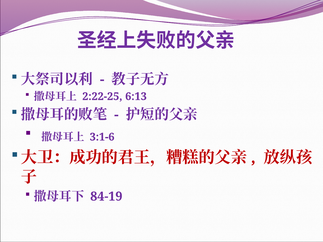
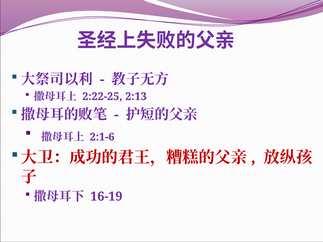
6:13: 6:13 -> 2:13 (136, 97)
3:1-6: 3:1-6 -> 2:1-6 (102, 137)
84-19: 84-19 -> 16-19 (106, 197)
